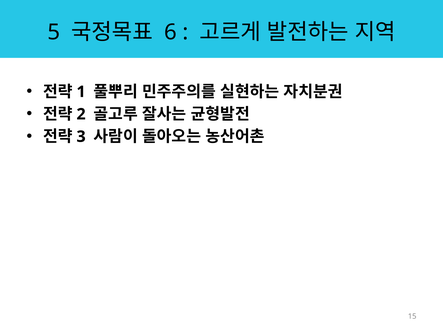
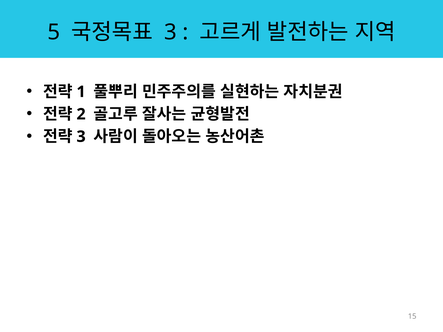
6: 6 -> 3 (171, 32)
